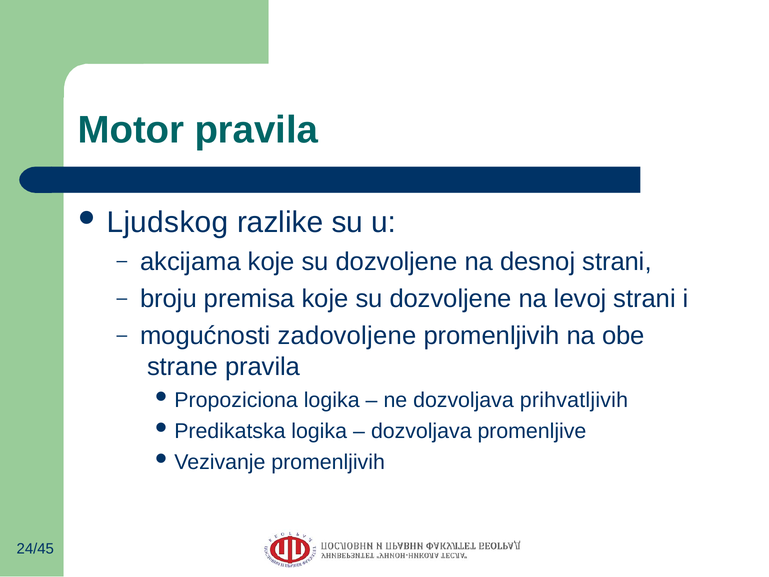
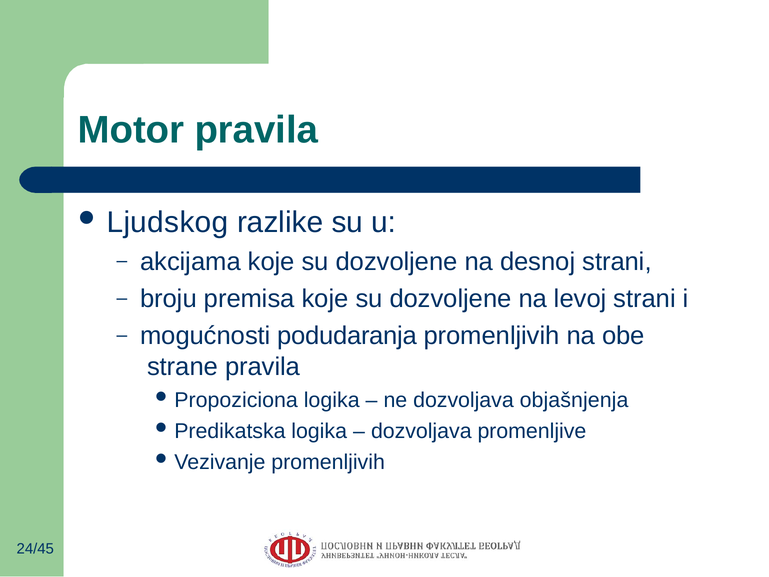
zadovoljene: zadovoljene -> podudaranja (347, 336)
prihvatljivih: prihvatljivih -> objašnjenja (574, 400)
